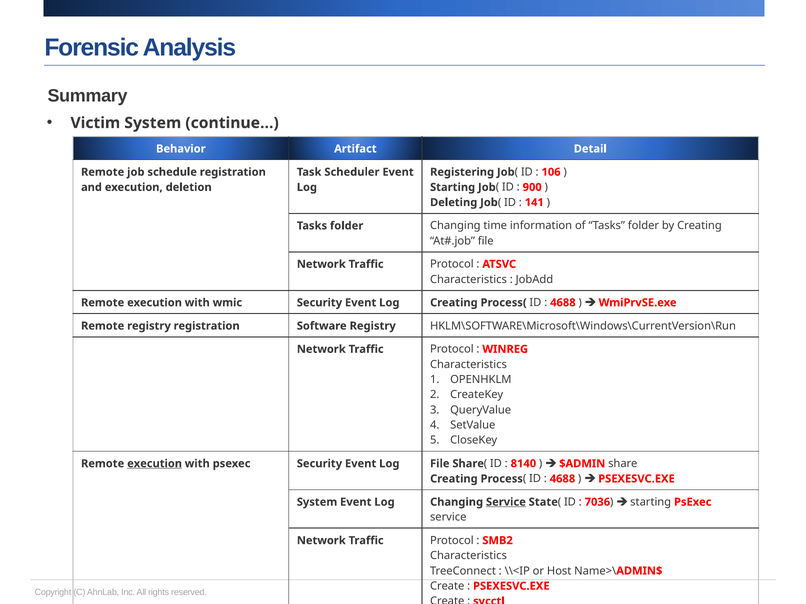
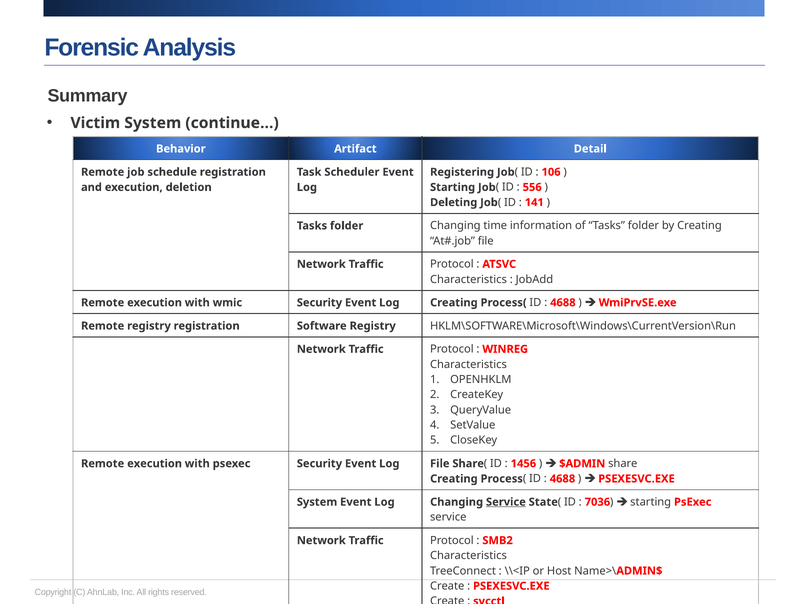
900: 900 -> 556 (532, 187)
execution underline: present -> none (155, 464)
8140: 8140 -> 1456 (523, 464)
